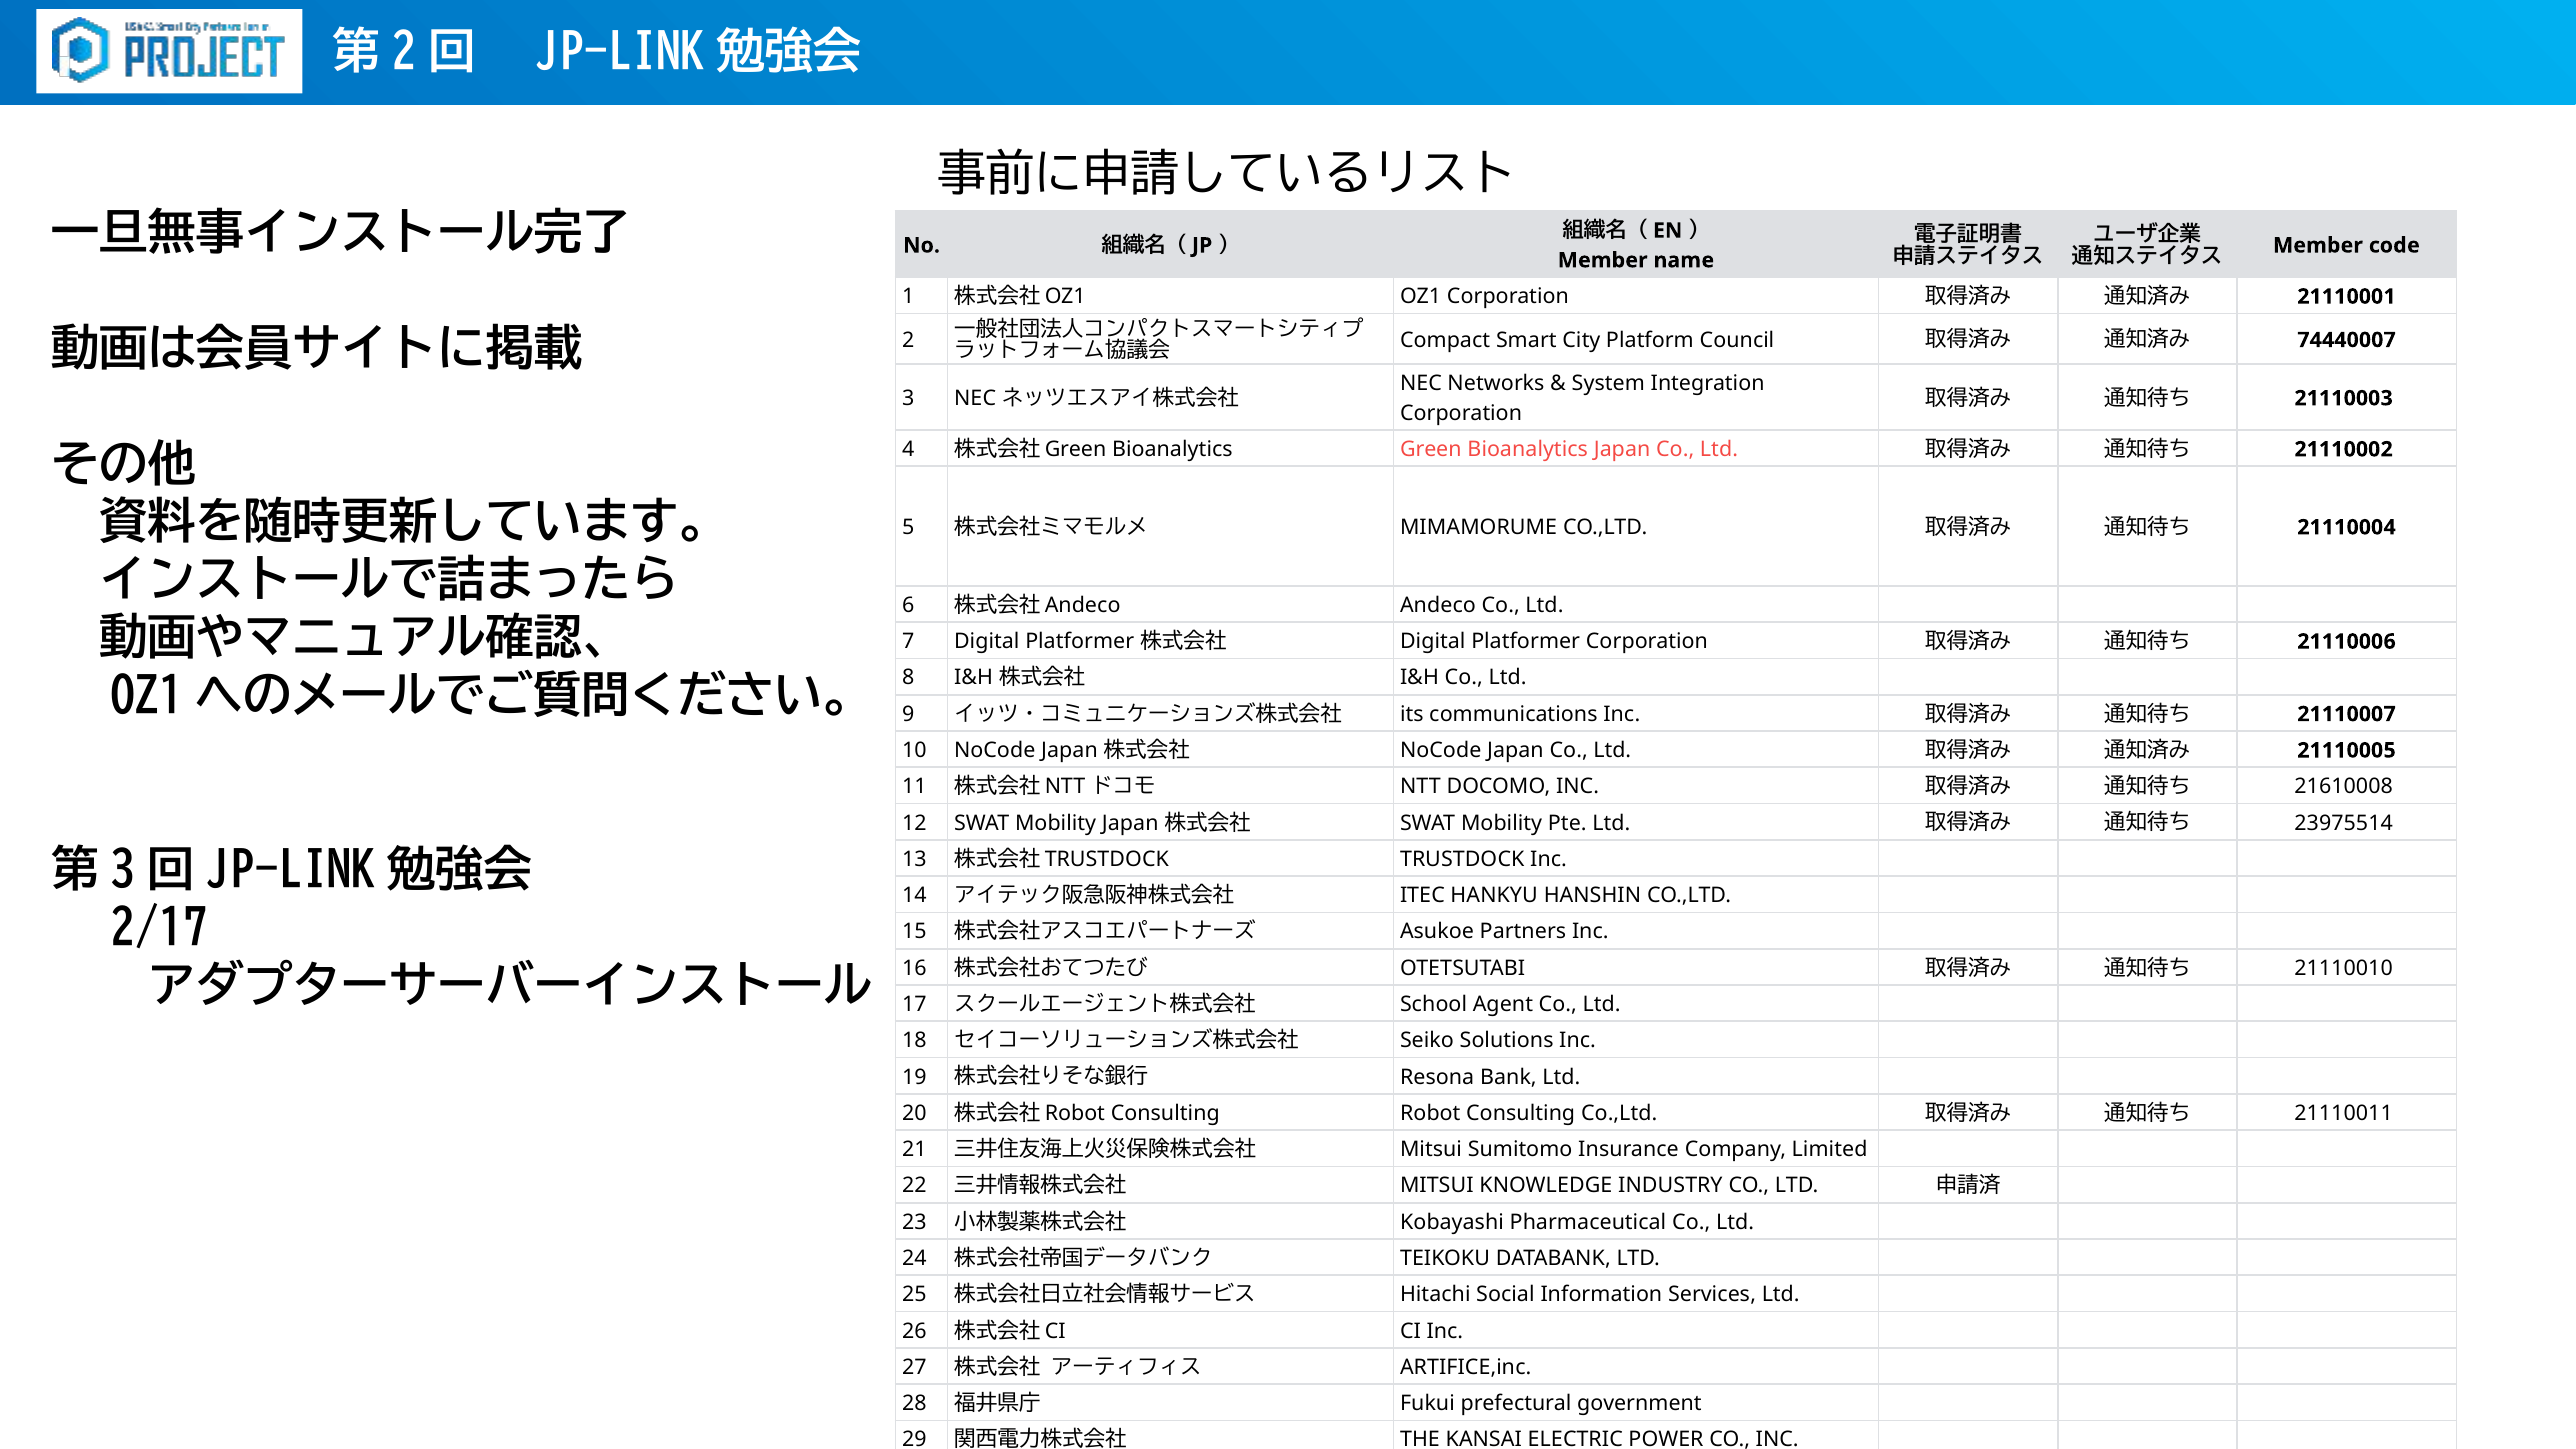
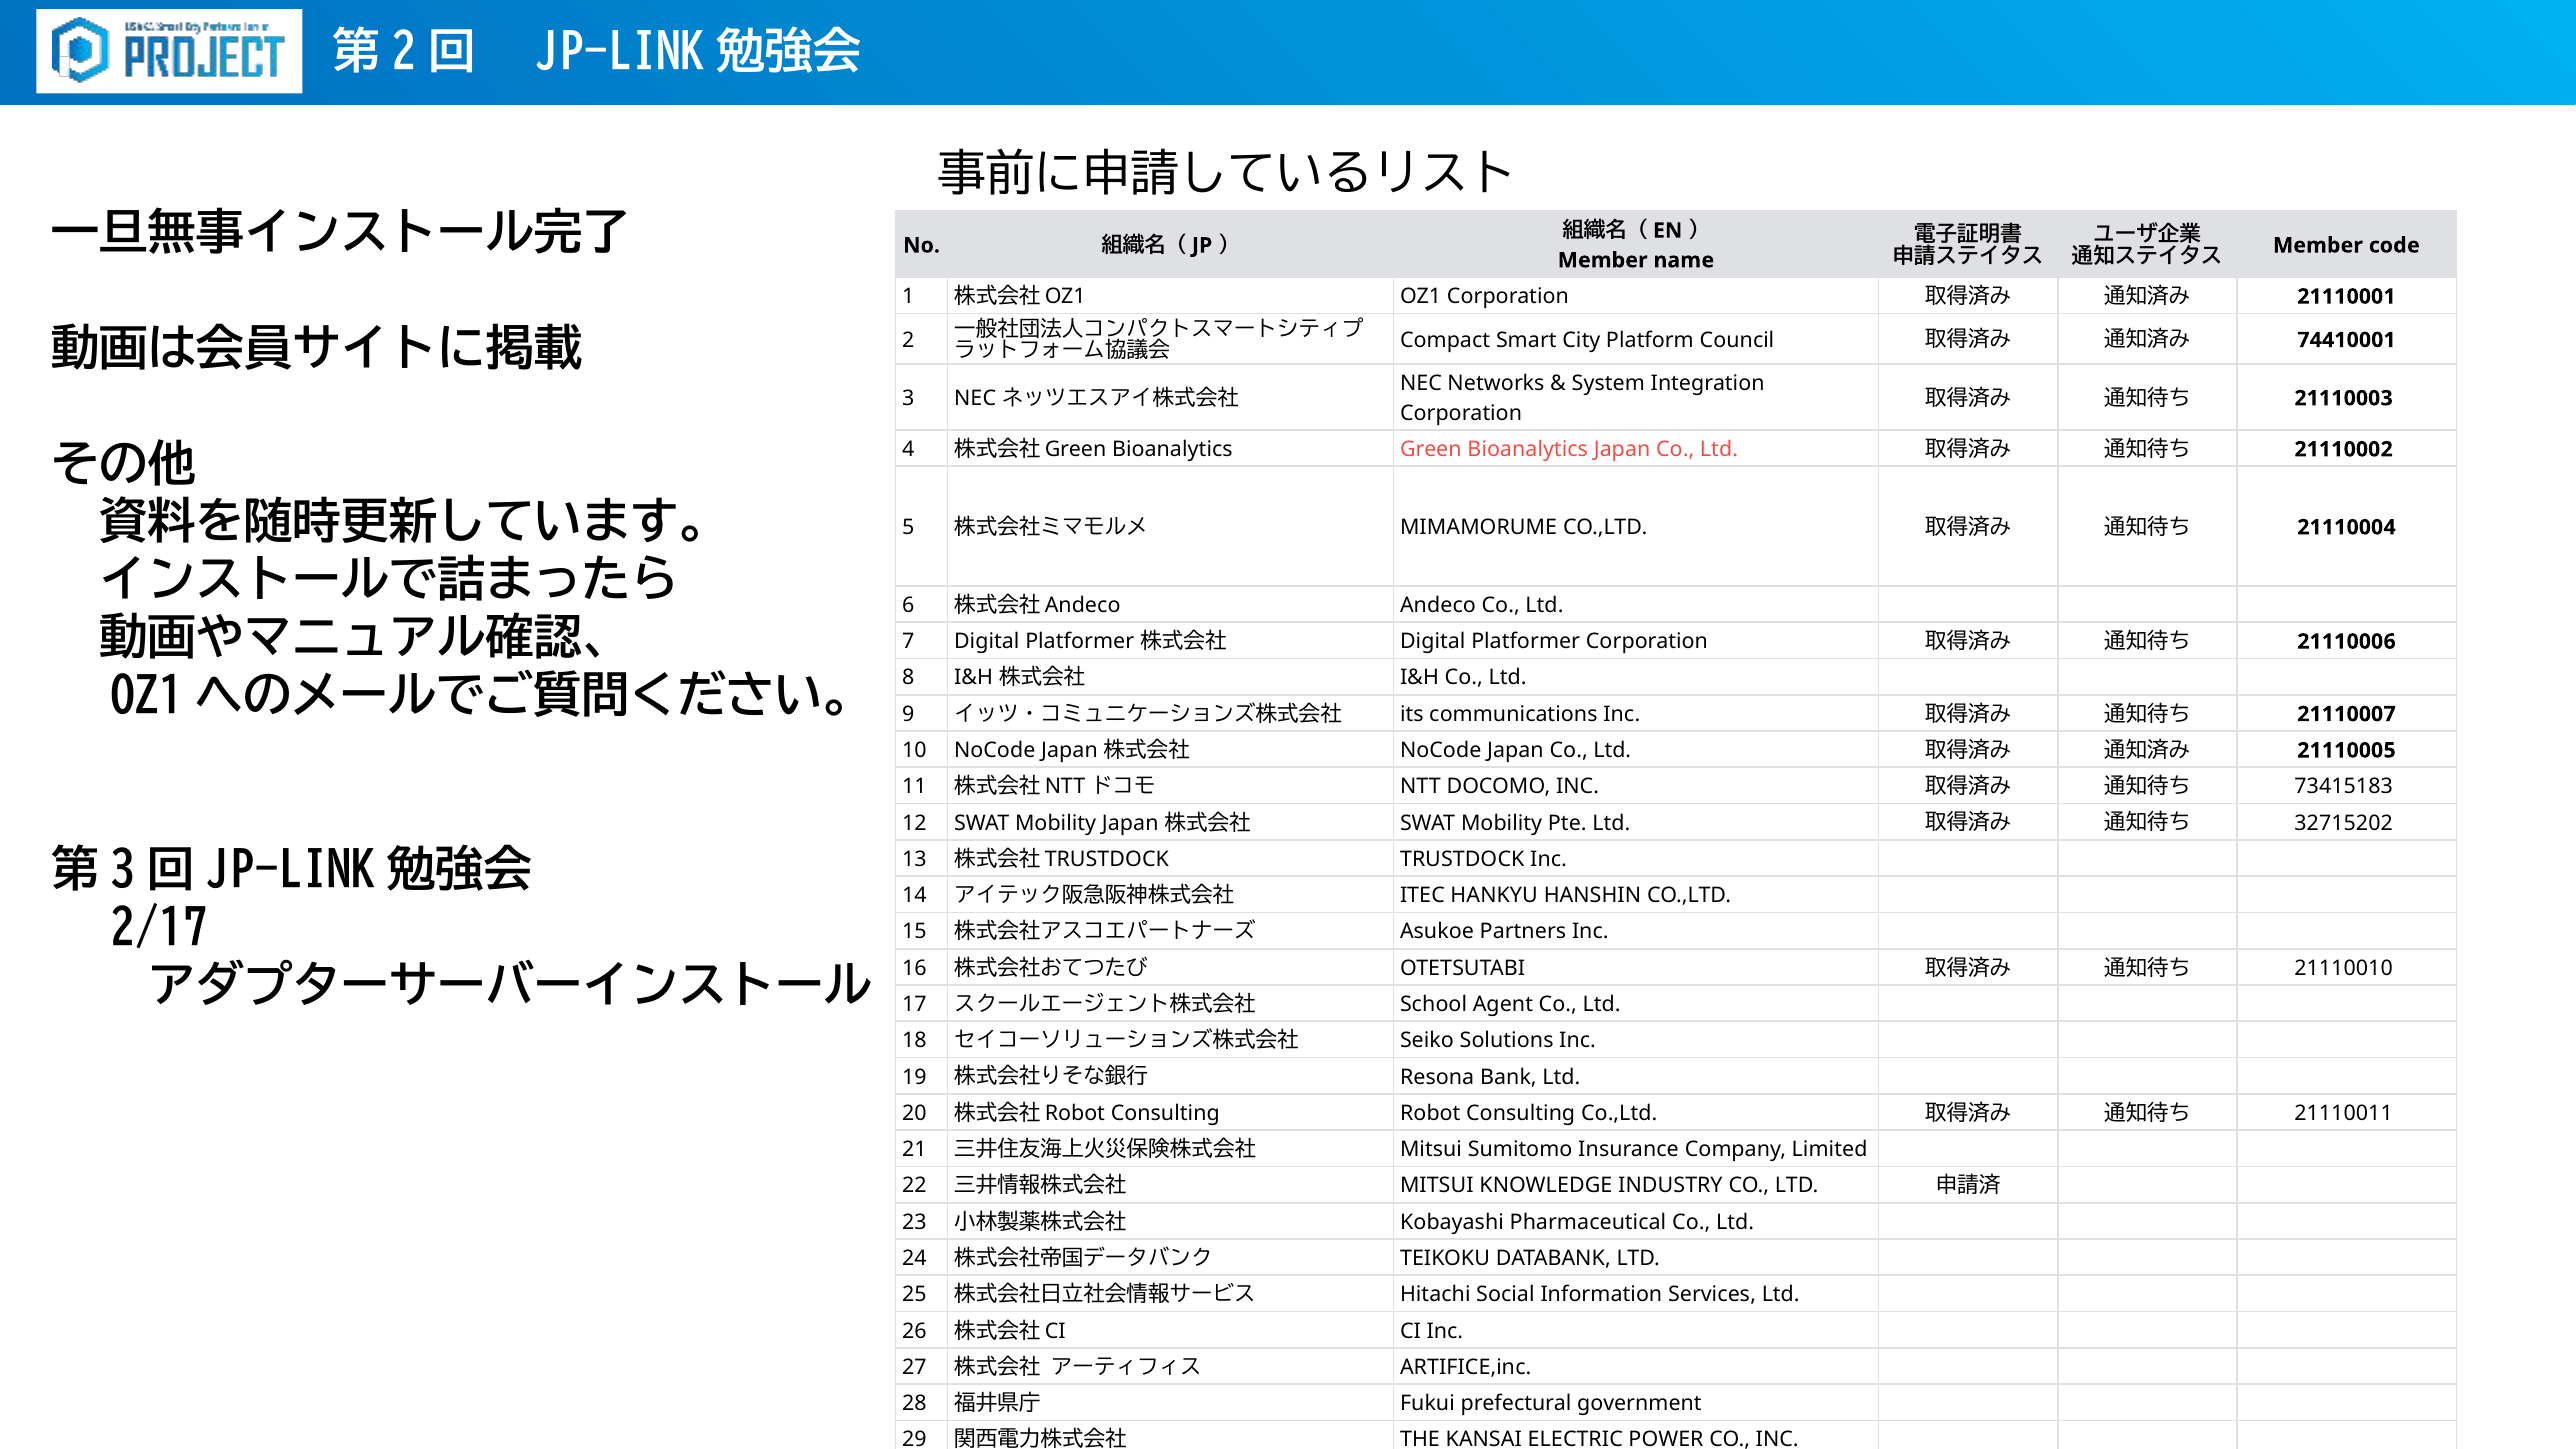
74440007: 74440007 -> 74410001 (2347, 340)
21610008: 21610008 -> 73415183 (2344, 787)
23975514: 23975514 -> 32715202 (2344, 823)
